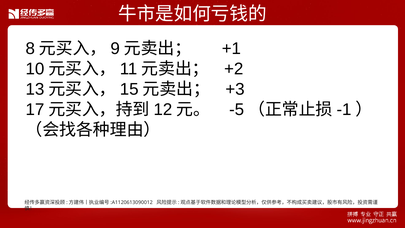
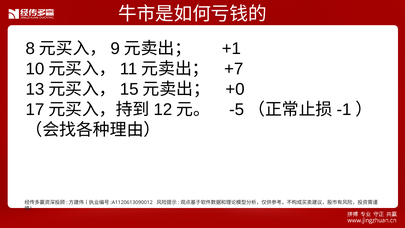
+2: +2 -> +7 (234, 69)
+3: +3 -> +0 (235, 89)
